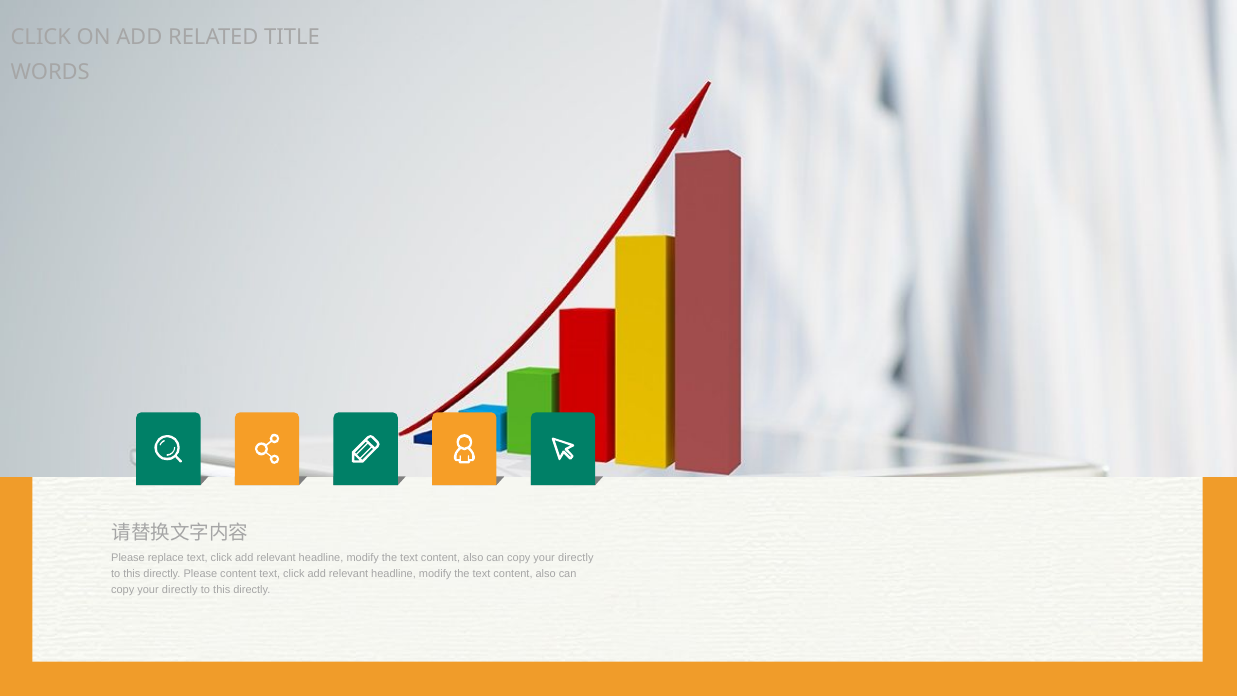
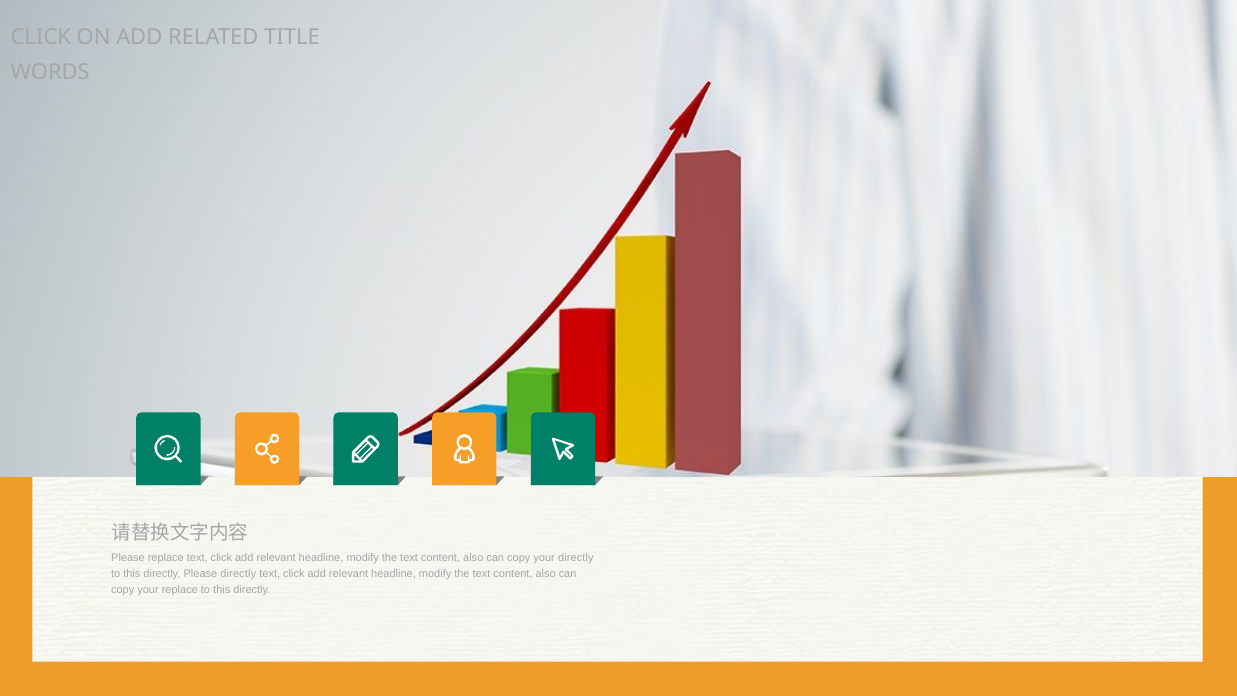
Please content: content -> directly (238, 573)
directly: directly -> replace (180, 589)
